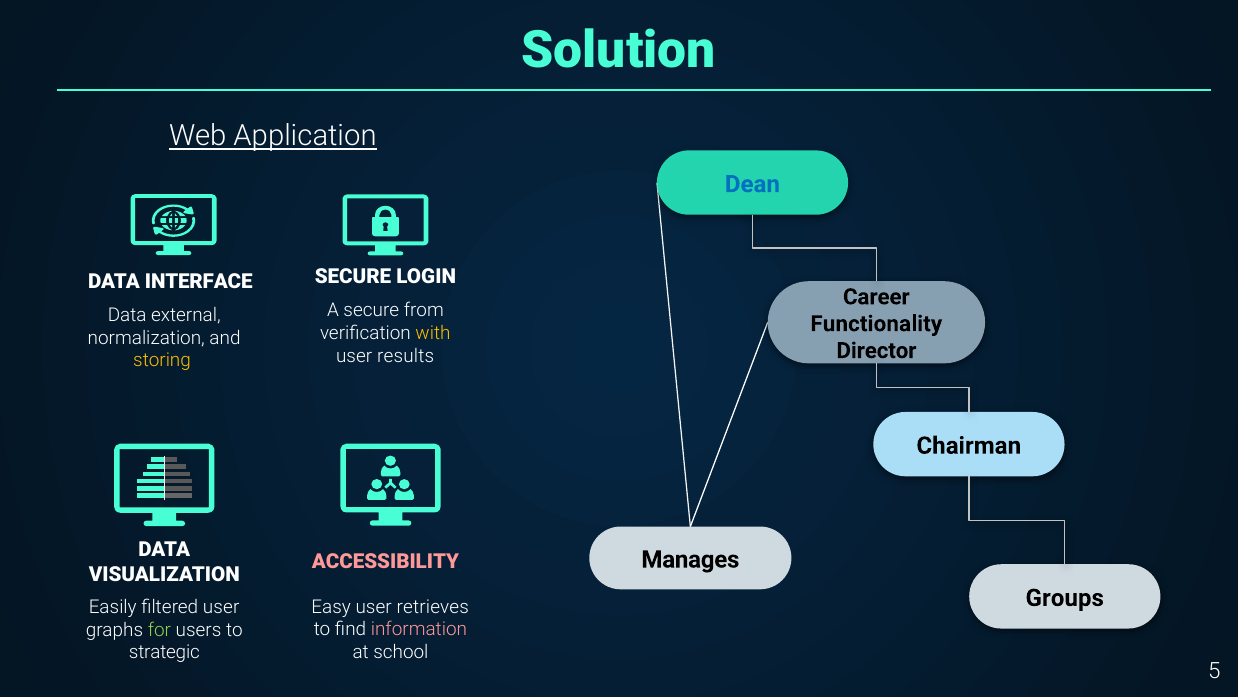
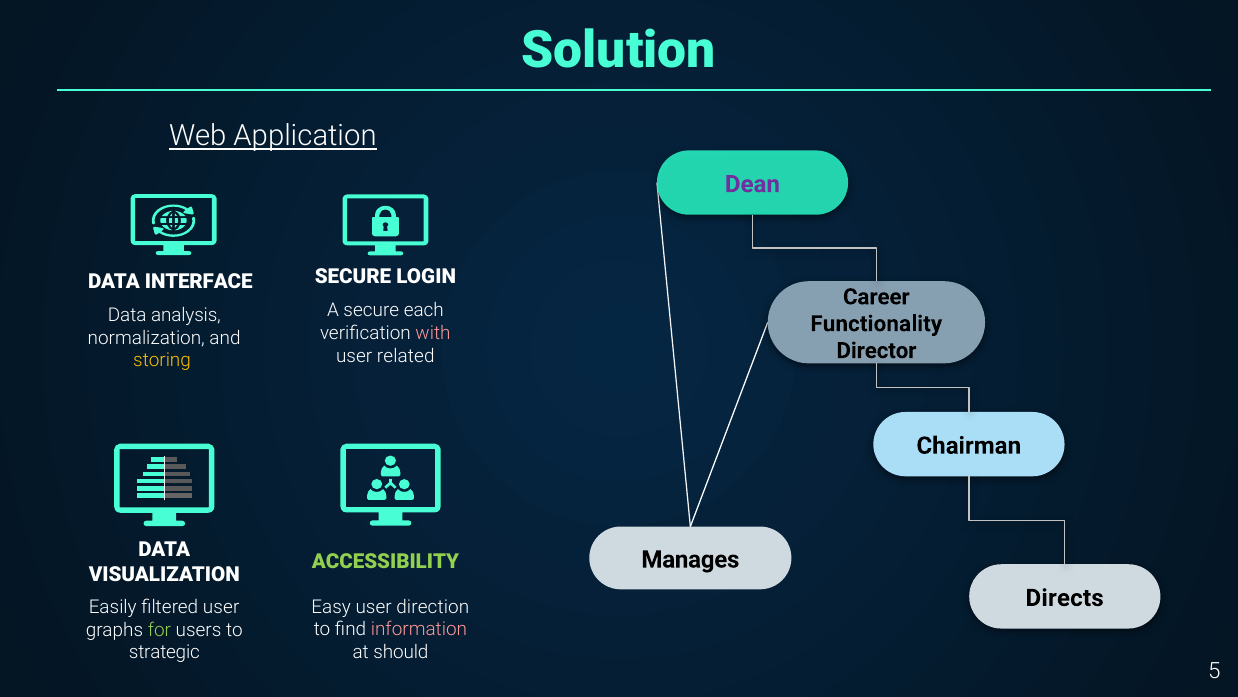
Dean colour: blue -> purple (752, 184)
from: from -> each (424, 310)
external: external -> analysis (186, 315)
with colour: yellow -> pink (433, 333)
results: results -> related (406, 356)
ACCESSIBILITY colour: pink -> light green (385, 561)
Groups: Groups -> Directs (1065, 598)
retrieves: retrieves -> direction (433, 606)
school: school -> should (401, 652)
